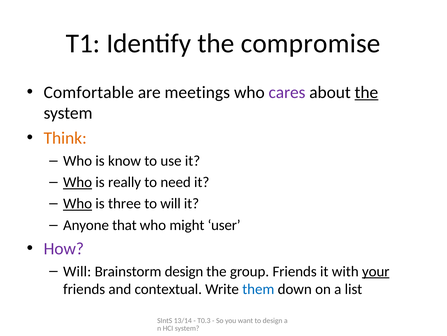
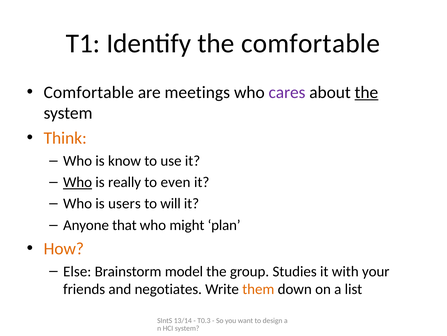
the compromise: compromise -> comfortable (311, 43)
need: need -> even (176, 182)
Who underline: present -> none (78, 203)
three: three -> users (124, 203)
user: user -> plan (224, 225)
How colour: purple -> orange (64, 248)
Will: Will -> Else (77, 271)
Brainstorm design: design -> model (184, 271)
group Friends: Friends -> Studies (295, 271)
your underline: present -> none (376, 271)
contextual: contextual -> negotiates (168, 289)
them colour: blue -> orange (258, 289)
